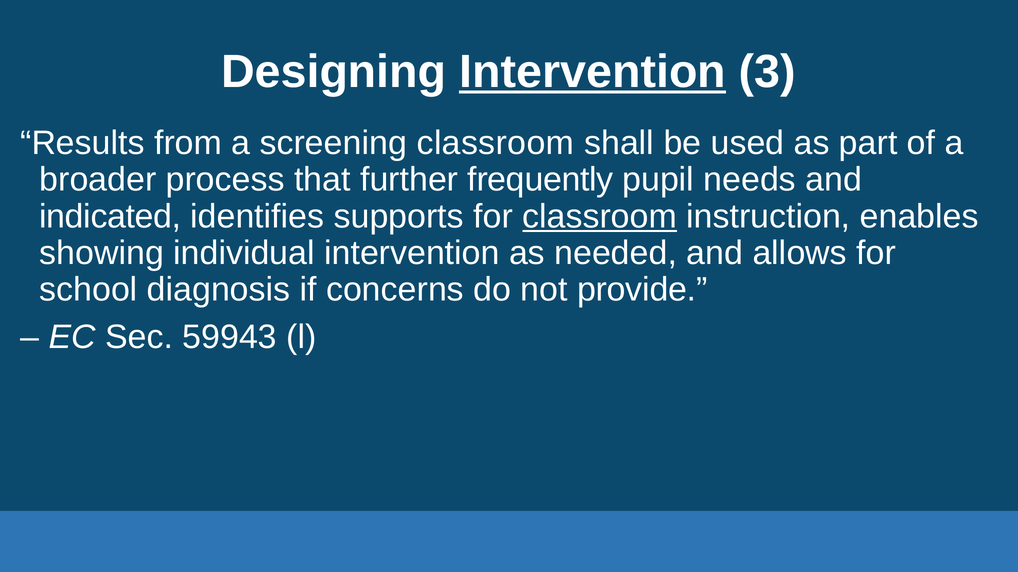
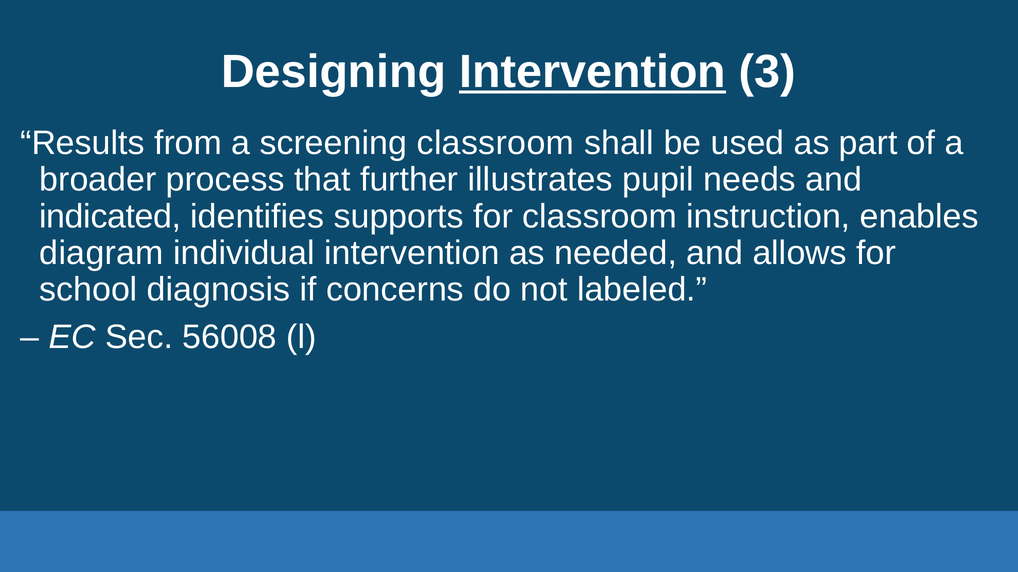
frequently: frequently -> illustrates (540, 180)
classroom underline: present -> none (600, 217)
showing: showing -> diagram (102, 253)
provide: provide -> labeled (642, 290)
59943: 59943 -> 56008 (230, 337)
